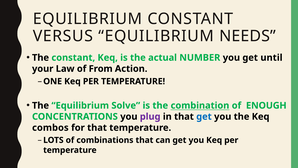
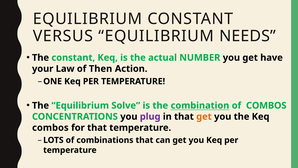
until: until -> have (272, 58)
From: From -> Then (101, 69)
of ENOUGH: ENOUGH -> COMBOS (266, 105)
get colour: blue -> orange (204, 116)
